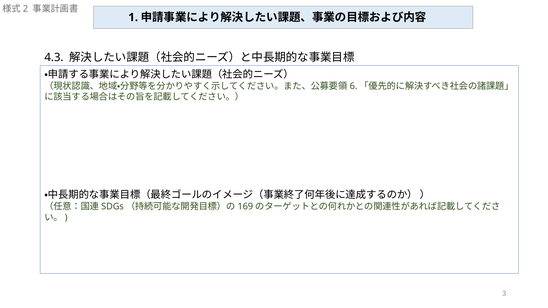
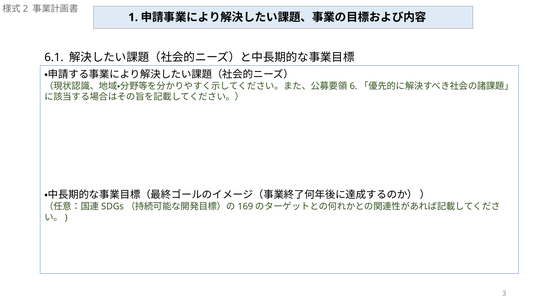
4.3: 4.3 -> 6.1 (54, 57)
